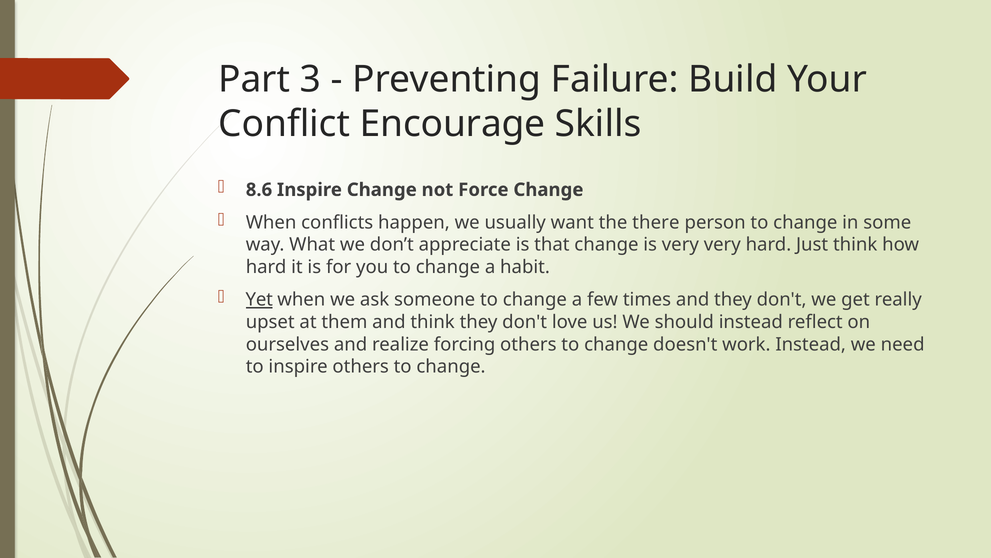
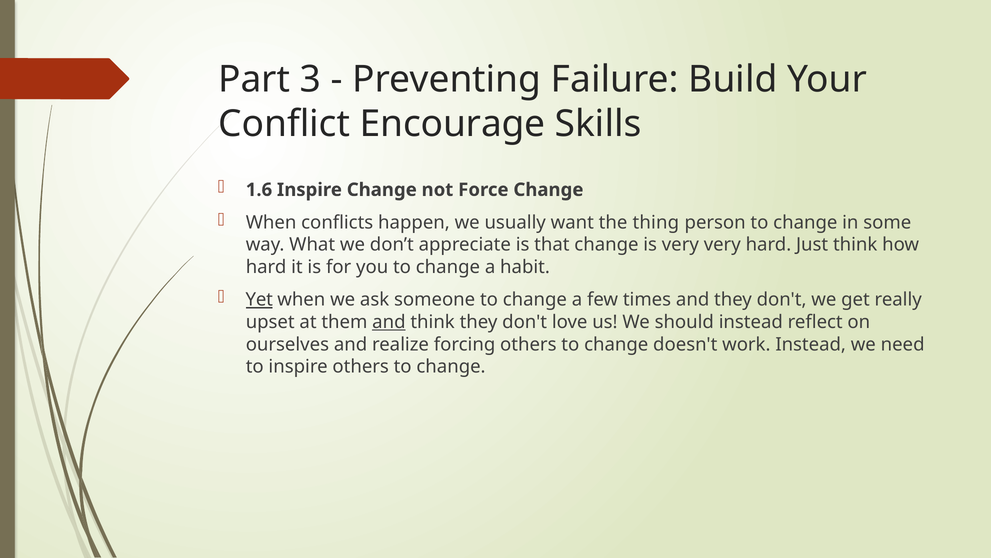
8.6: 8.6 -> 1.6 (259, 190)
there: there -> thing (656, 222)
and underline: none -> present (389, 322)
